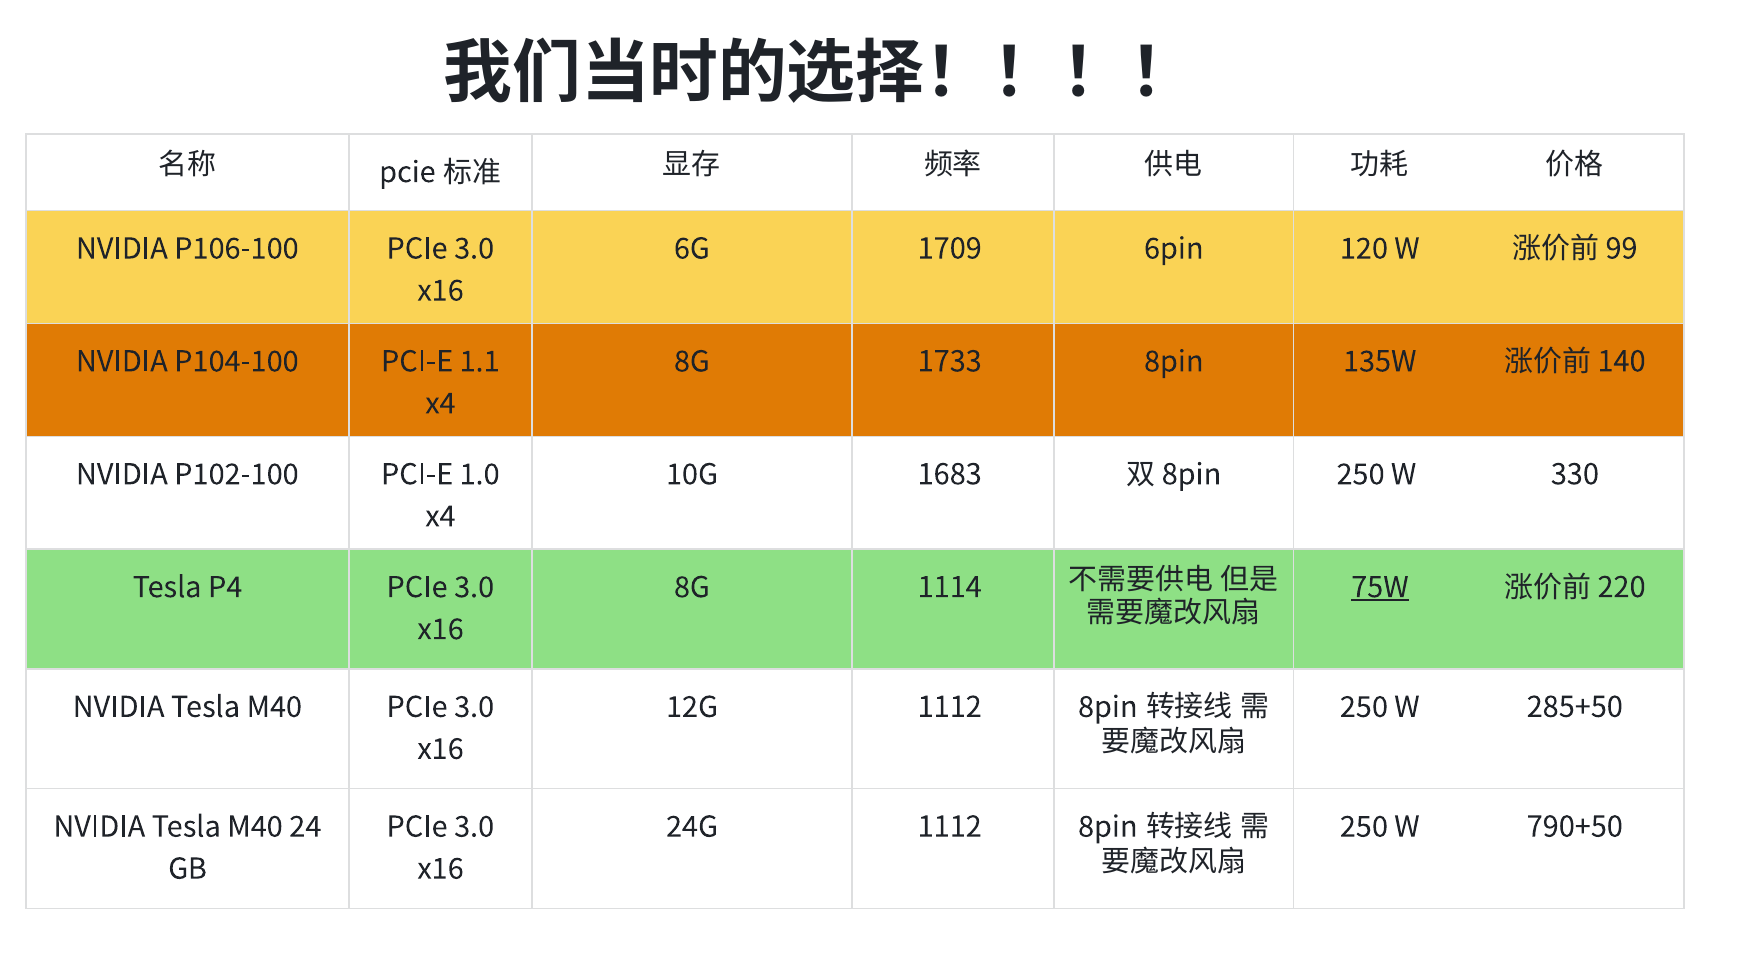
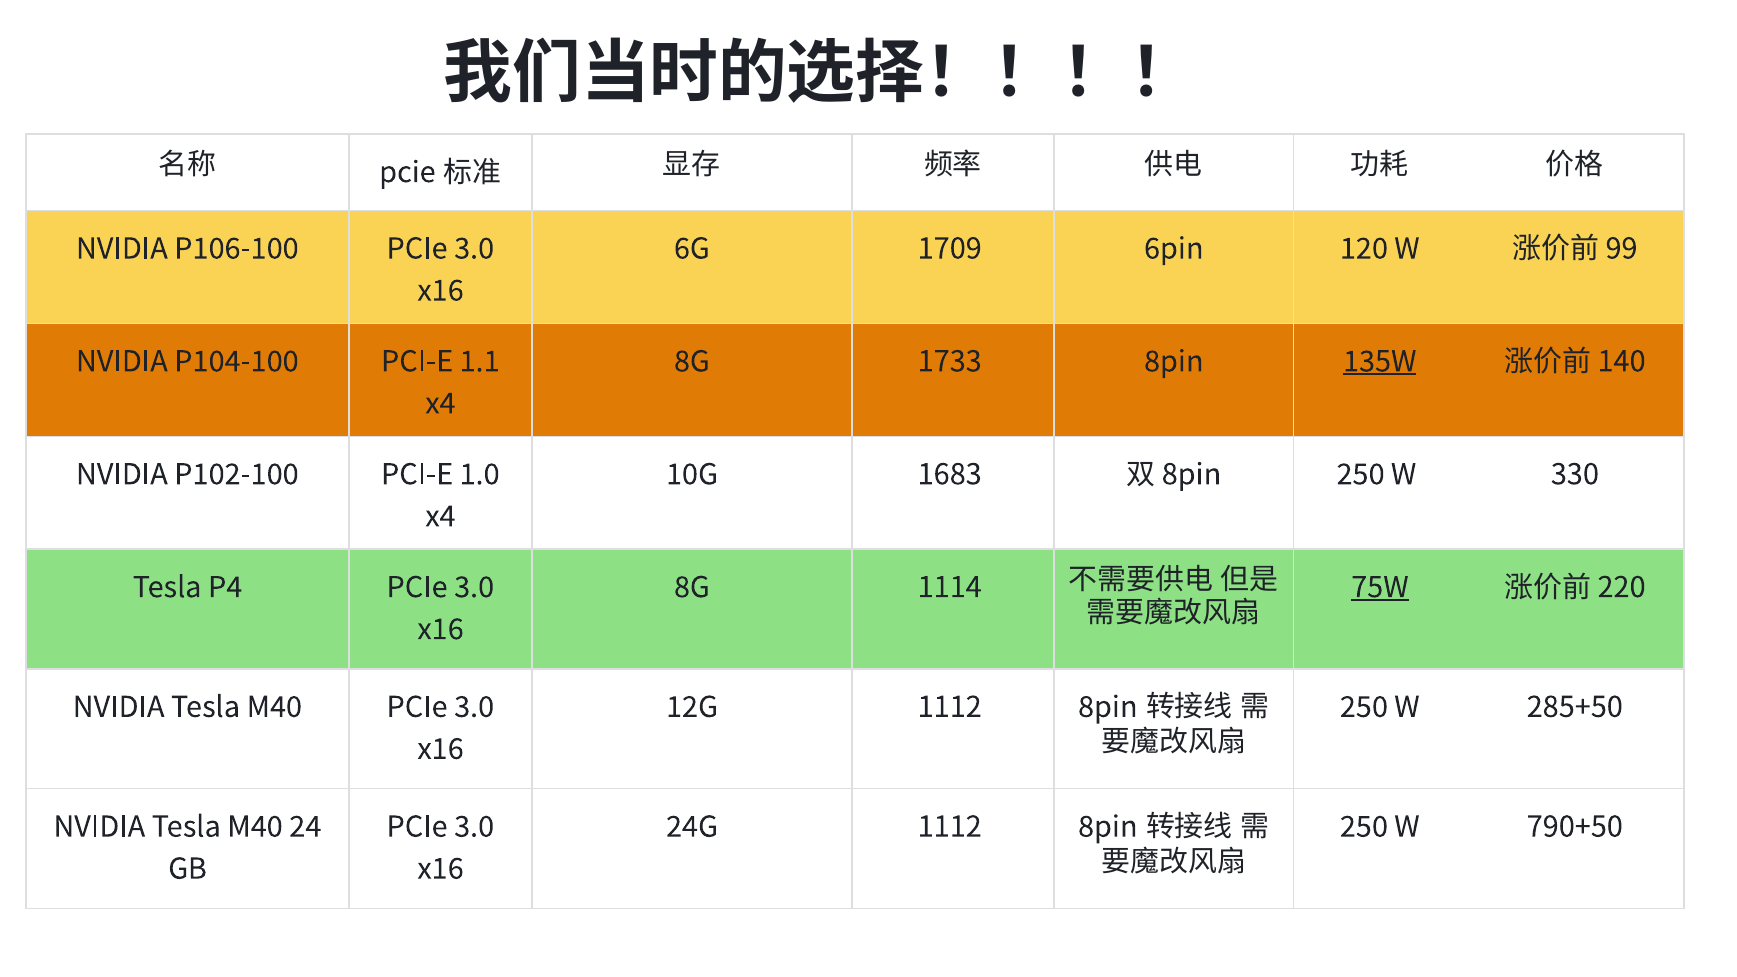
135W underline: none -> present (1380, 362)
